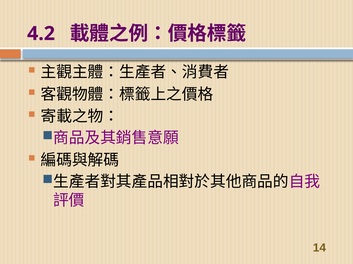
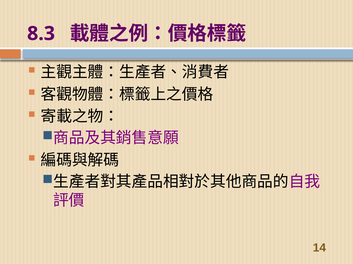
4.2: 4.2 -> 8.3 (41, 34)
